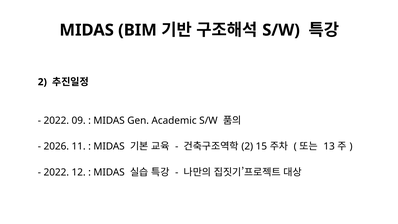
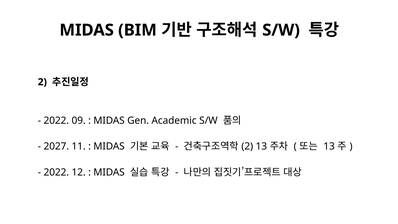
2026: 2026 -> 2027 (56, 146)
2 15: 15 -> 13 (261, 146)
